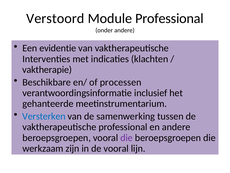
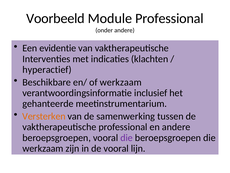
Verstoord: Verstoord -> Voorbeeld (55, 18)
vaktherapie: vaktherapie -> hyperactief (47, 69)
of processen: processen -> werkzaam (121, 82)
Versterken colour: blue -> orange (44, 116)
